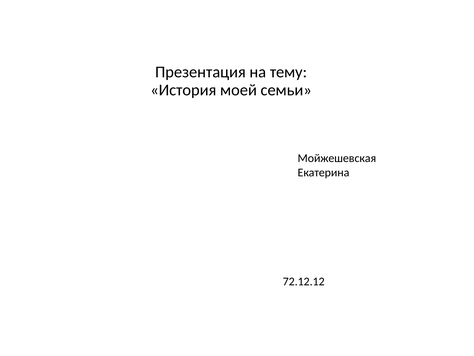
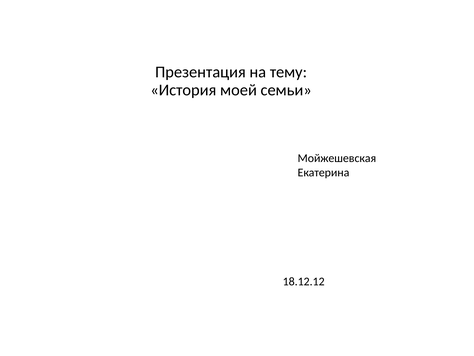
72.12.12: 72.12.12 -> 18.12.12 (304, 281)
